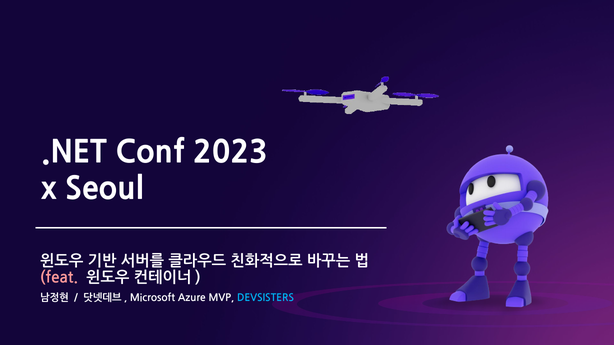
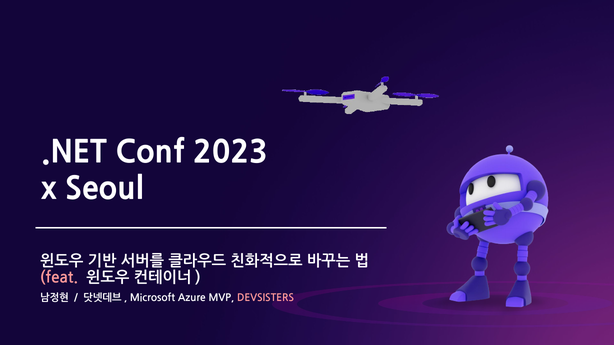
DEVSISTERS colour: light blue -> pink (265, 298)
